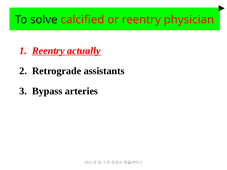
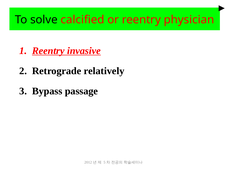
actually: actually -> invasive (84, 51)
assistants: assistants -> relatively (104, 71)
arteries: arteries -> passage (81, 91)
